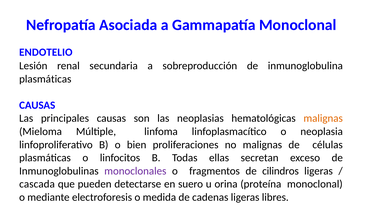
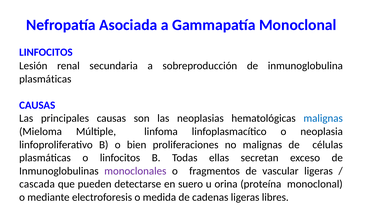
ENDOTELIO: ENDOTELIO -> LINFOCITOS (46, 52)
malignas colour: orange -> blue (323, 118)
cilindros: cilindros -> vascular (280, 171)
